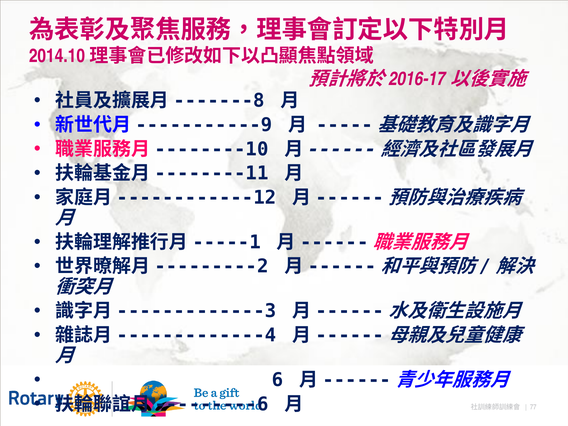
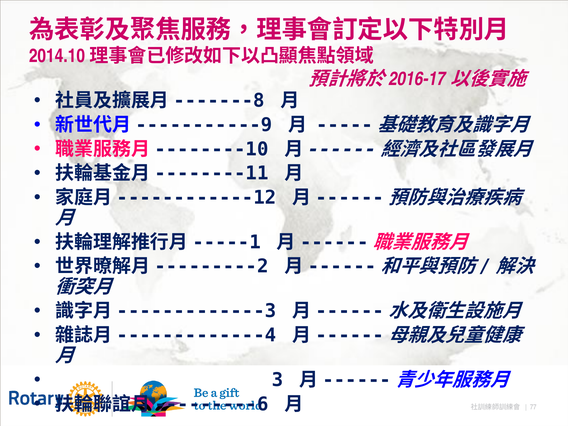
6: 6 -> 3 (278, 380)
